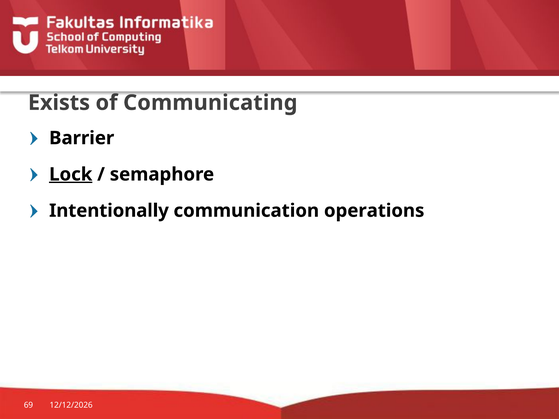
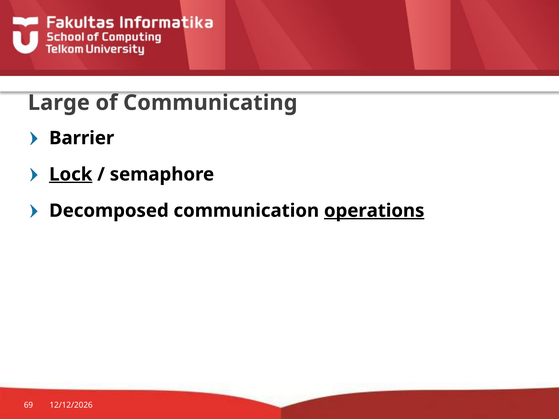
Exists: Exists -> Large (59, 103)
Intentionally: Intentionally -> Decomposed (109, 211)
operations underline: none -> present (374, 211)
